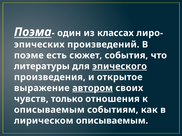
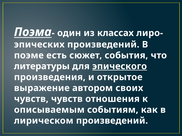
автором underline: present -> none (93, 88)
чувств только: только -> чувств (67, 99)
лирическом описываемым: описываемым -> произведений (112, 121)
